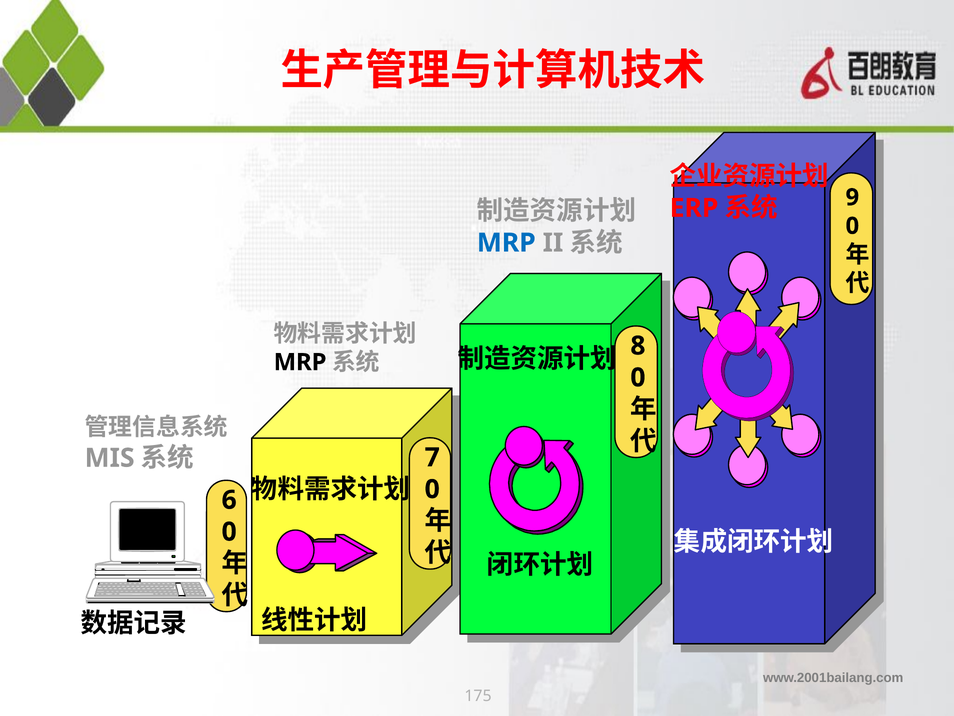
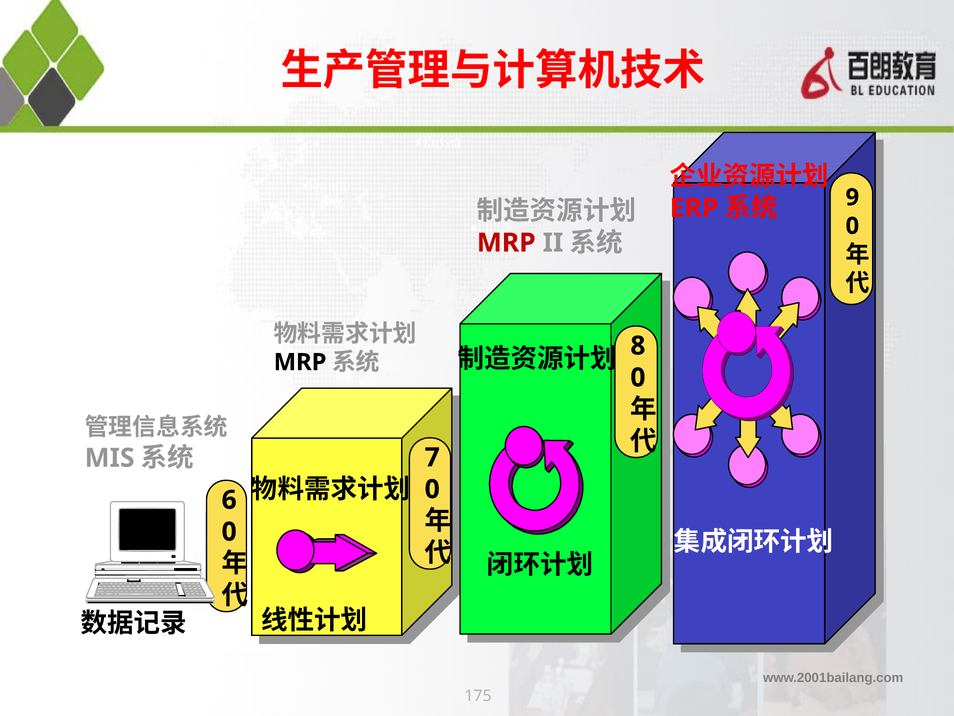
MRP colour: blue -> red (506, 243)
